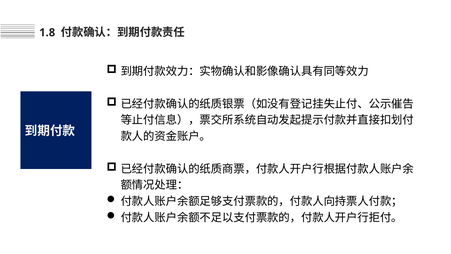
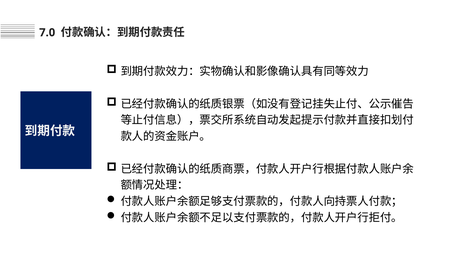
1.8: 1.8 -> 7.0 (47, 33)
